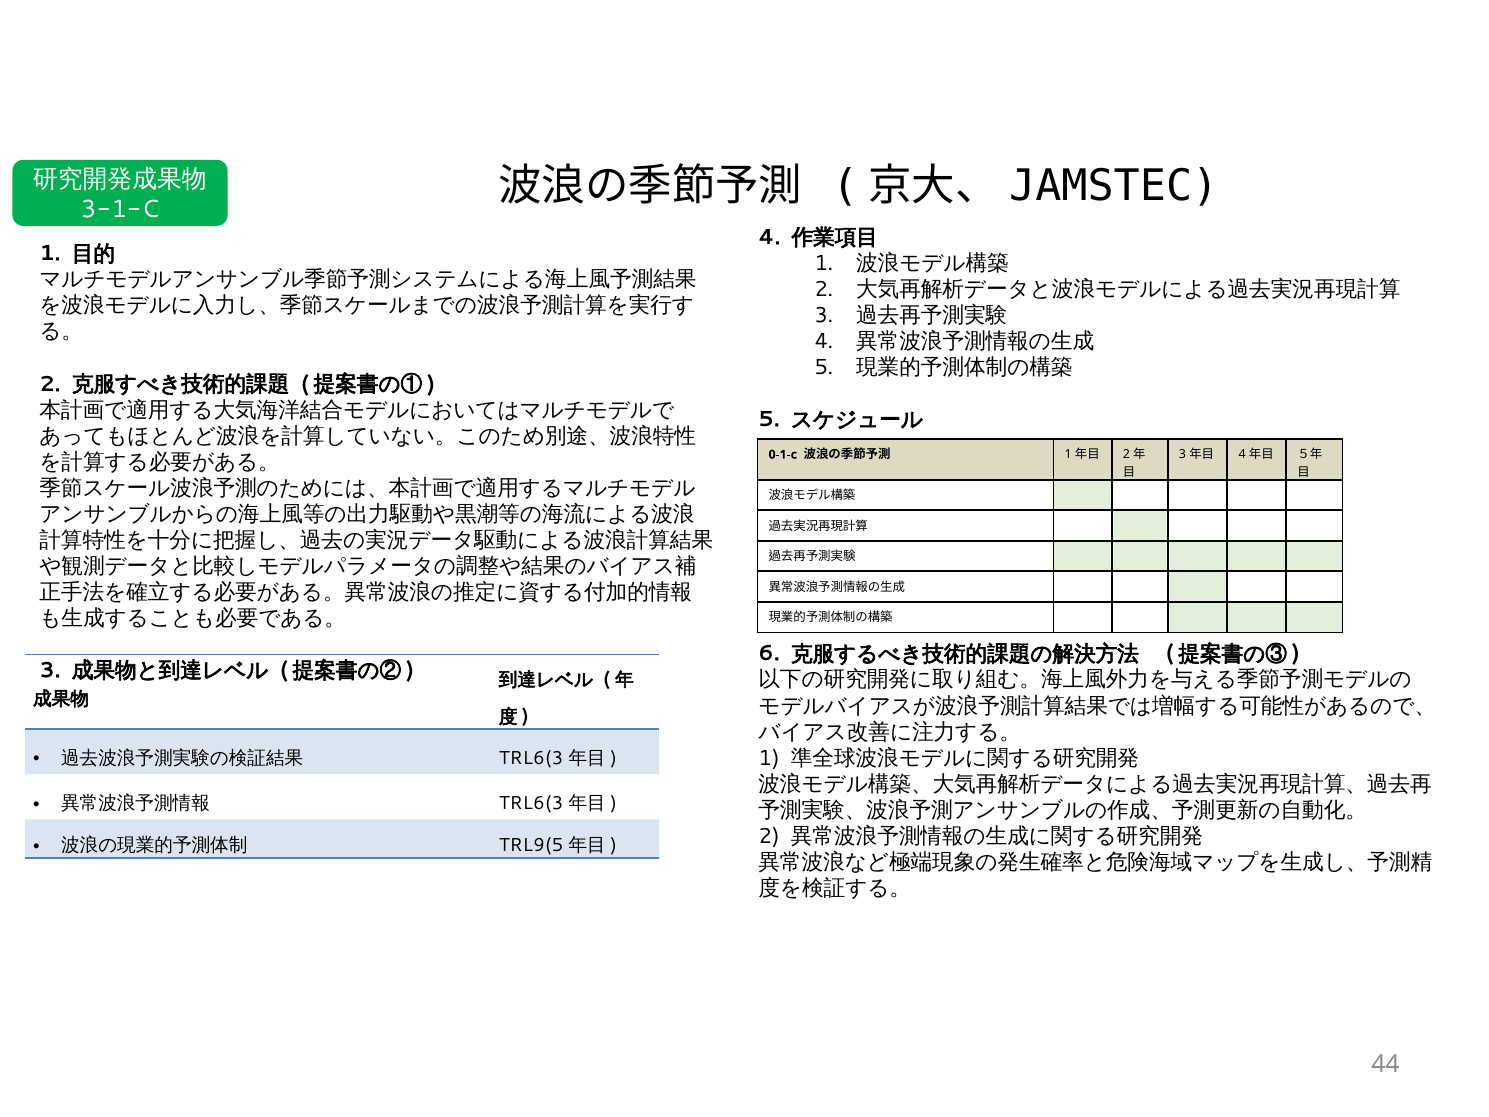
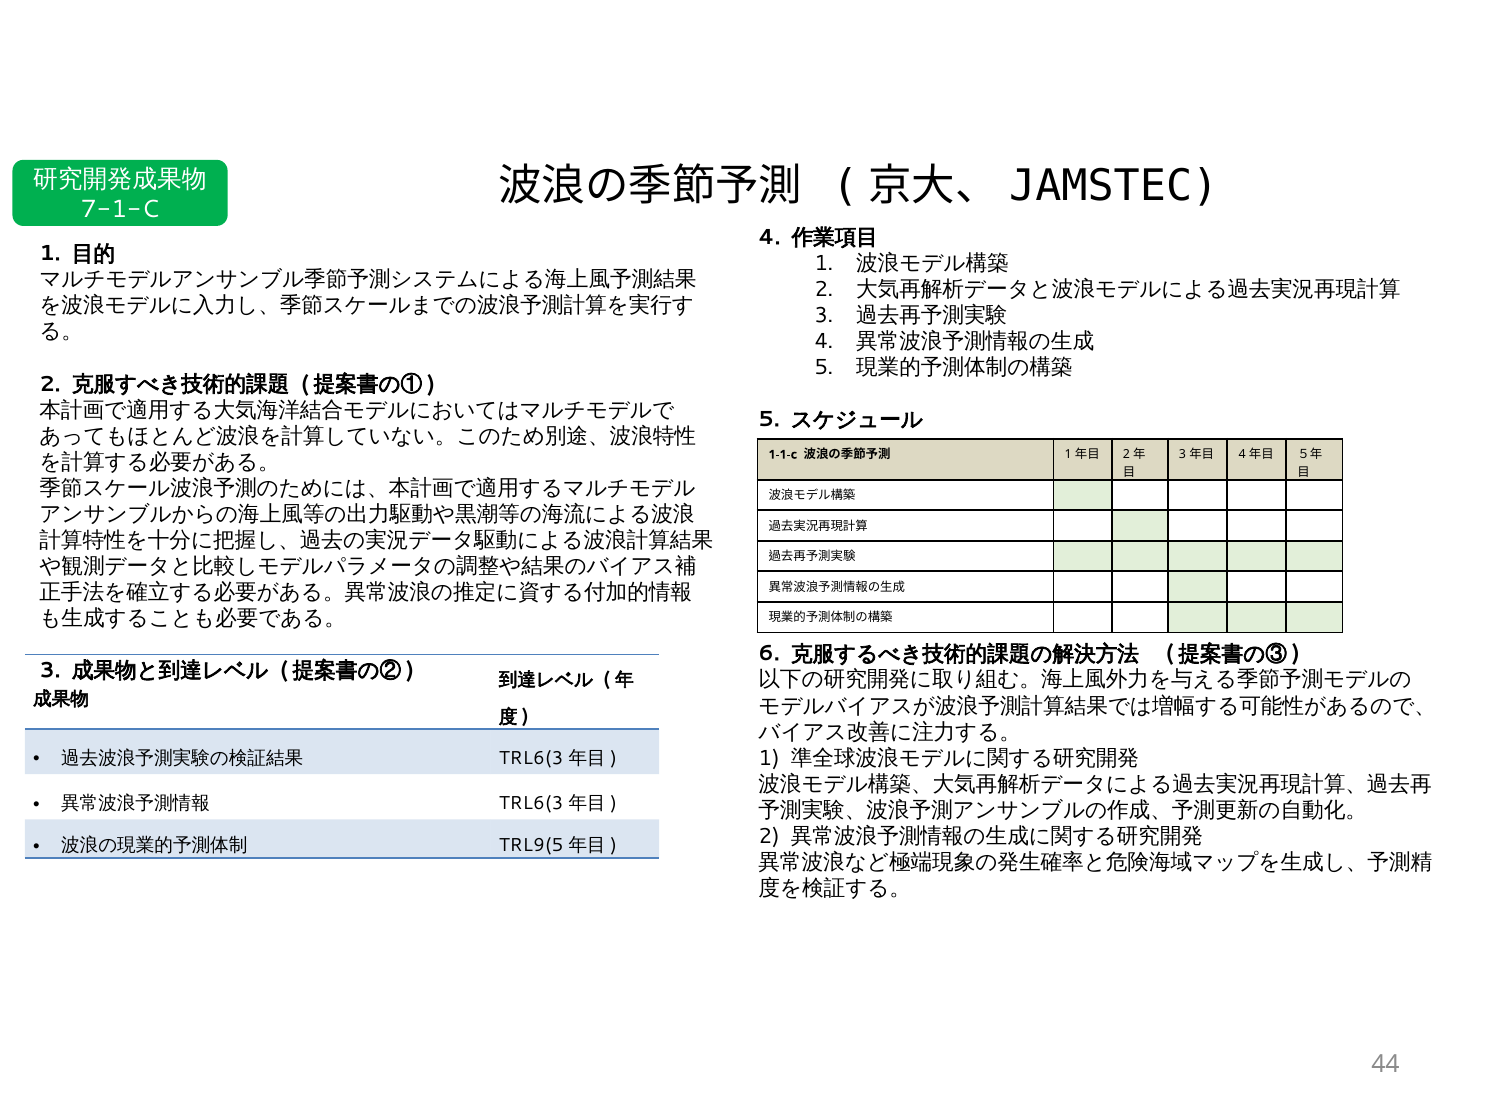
3-1-C: 3-1-C -> 7-1-C (120, 209)
0-1-c: 0-1-c -> 1-1-c (783, 454)
